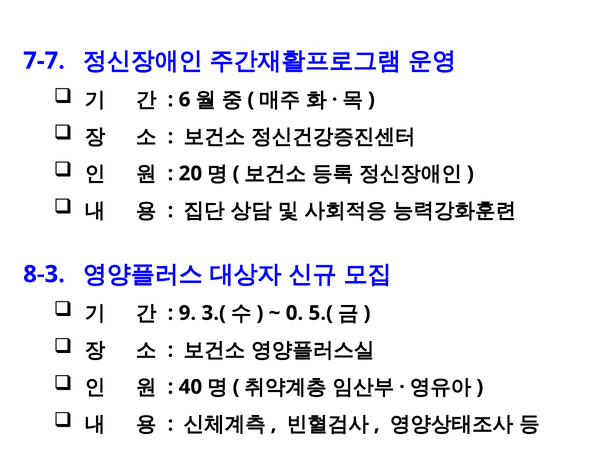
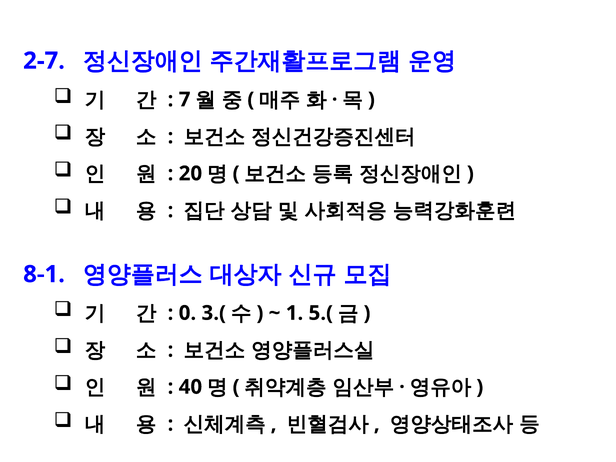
7-7: 7-7 -> 2-7 (44, 61)
6: 6 -> 7 (185, 100)
8-3: 8-3 -> 8-1 (44, 274)
9: 9 -> 0 (187, 313)
0: 0 -> 1 (295, 313)
